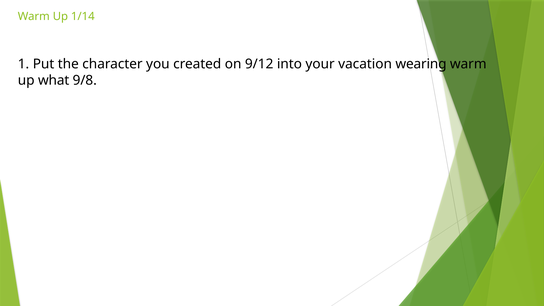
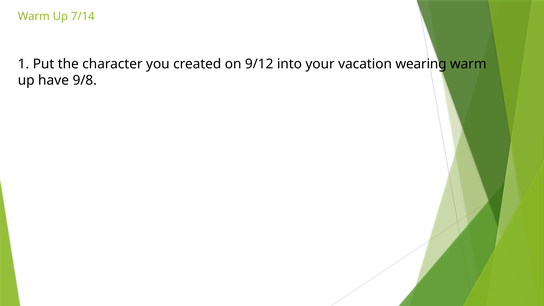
1/14: 1/14 -> 7/14 (83, 16)
what: what -> have (54, 80)
